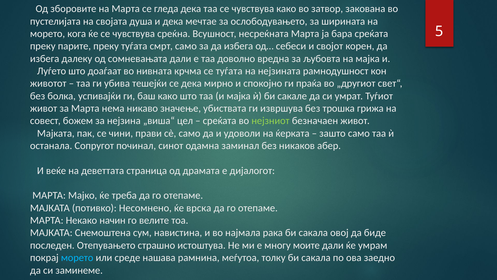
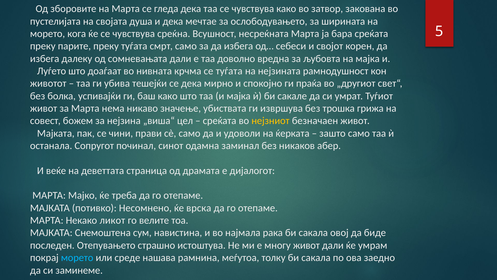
нејзниот colour: light green -> yellow (271, 121)
начин: начин -> ликот (112, 220)
многу моите: моите -> живот (306, 245)
